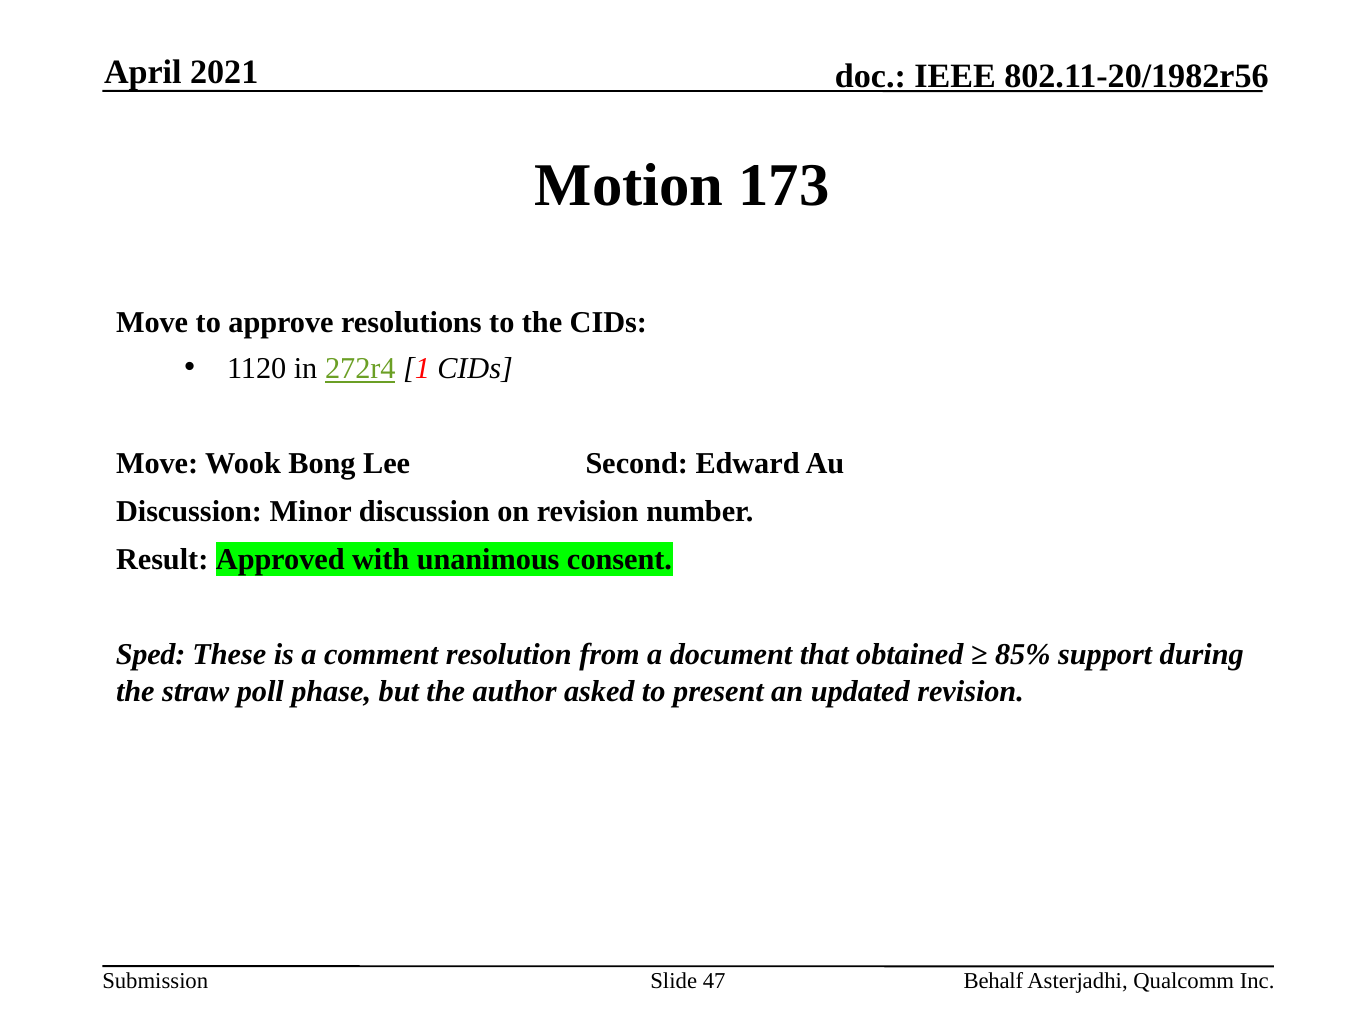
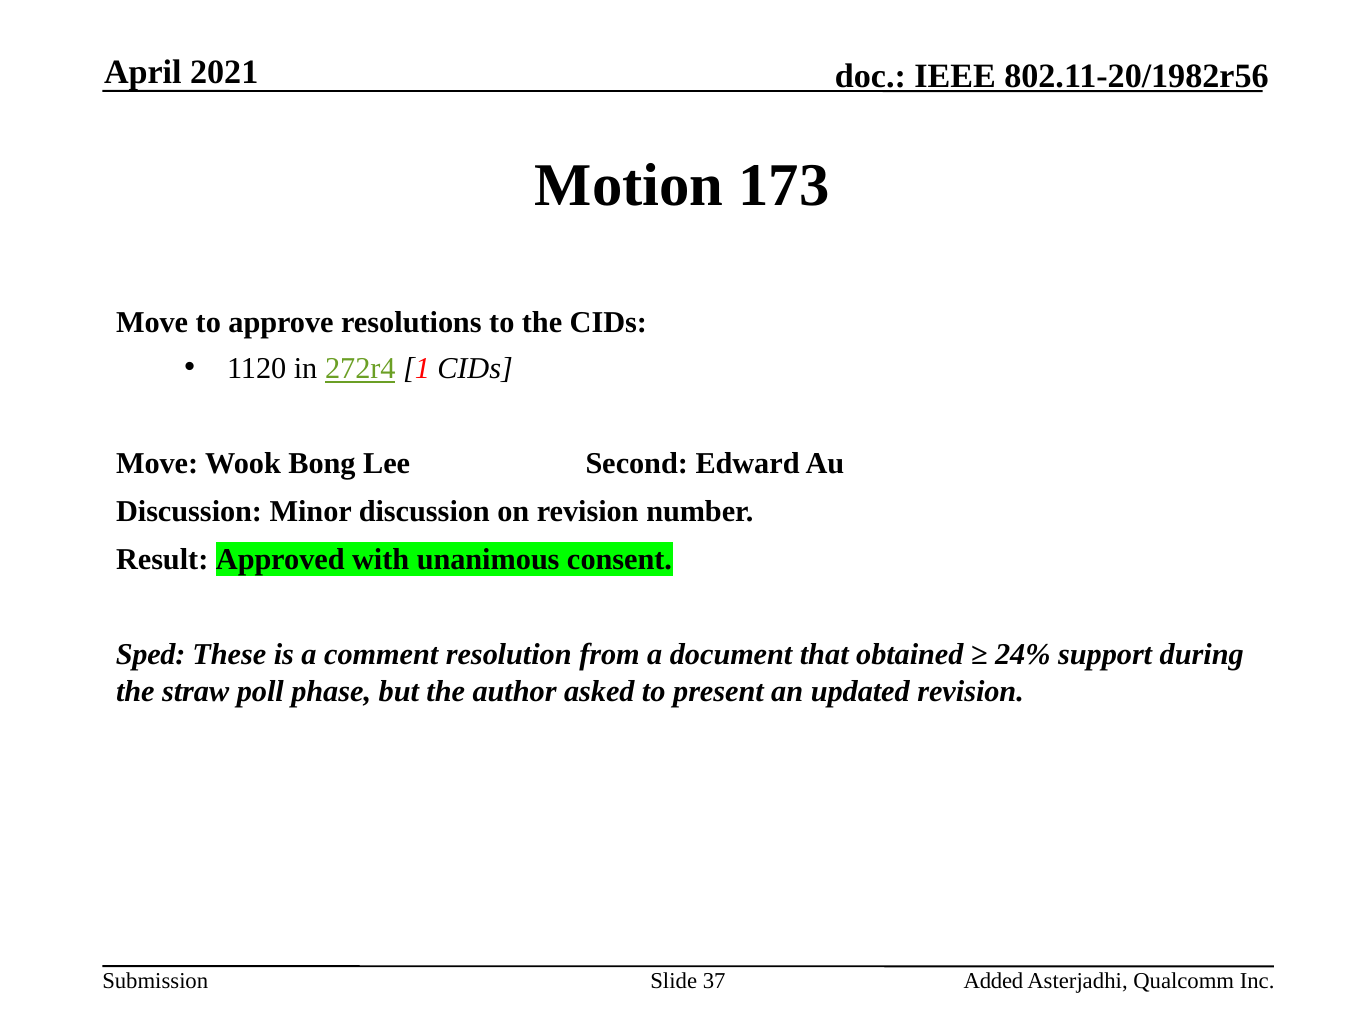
85%: 85% -> 24% (1023, 655)
47: 47 -> 37 (714, 982)
Behalf: Behalf -> Added (993, 982)
